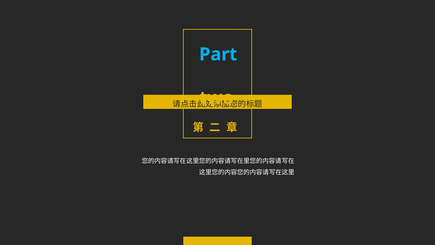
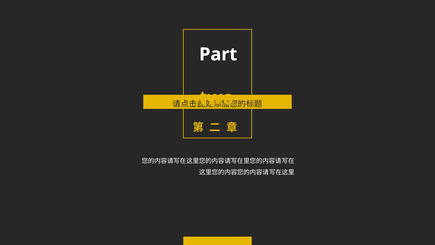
Part colour: light blue -> white (218, 54)
